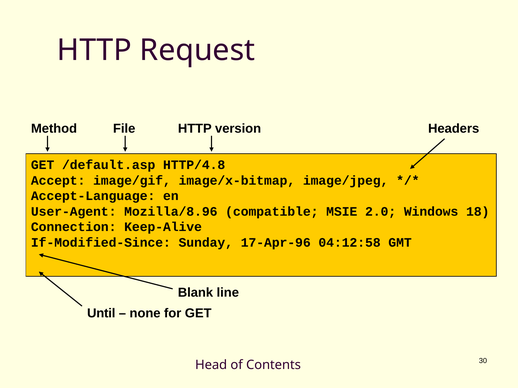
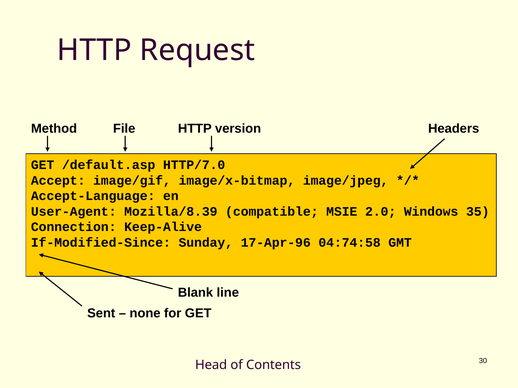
HTTP/4.8: HTTP/4.8 -> HTTP/7.0 (194, 165)
Mozilla/8.96: Mozilla/8.96 -> Mozilla/8.39 (171, 212)
18: 18 -> 35 (478, 212)
04:12:58: 04:12:58 -> 04:74:58 (350, 243)
Until: Until -> Sent (101, 314)
